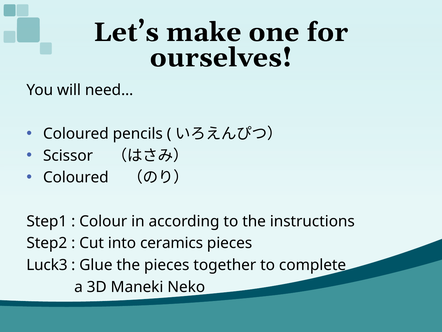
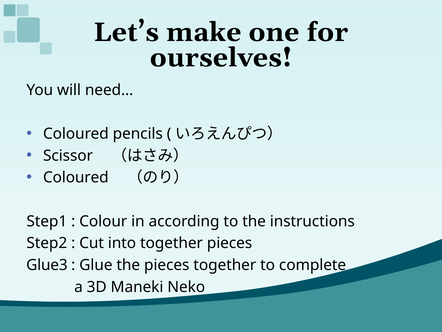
into ceramics: ceramics -> together (172, 243)
Luck3: Luck3 -> Glue3 (47, 265)
